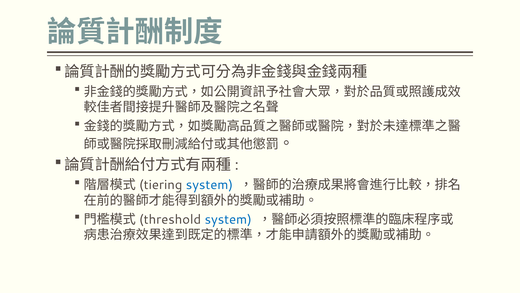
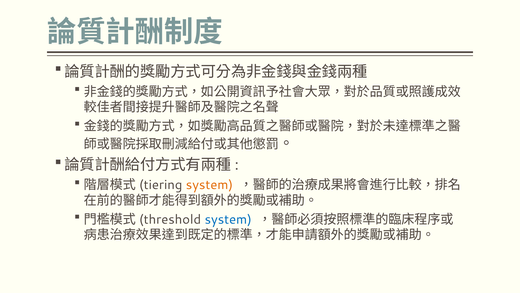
system colour: blue -> orange (209, 185)
